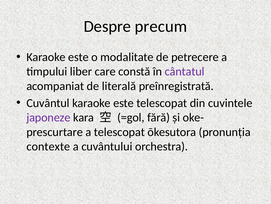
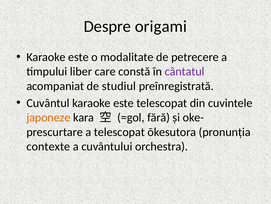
precum: precum -> origami (161, 26)
literală: literală -> studiul (119, 86)
japoneze colour: purple -> orange (48, 117)
